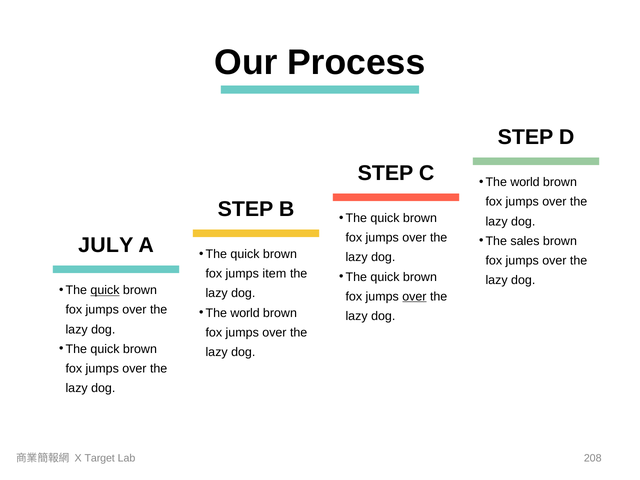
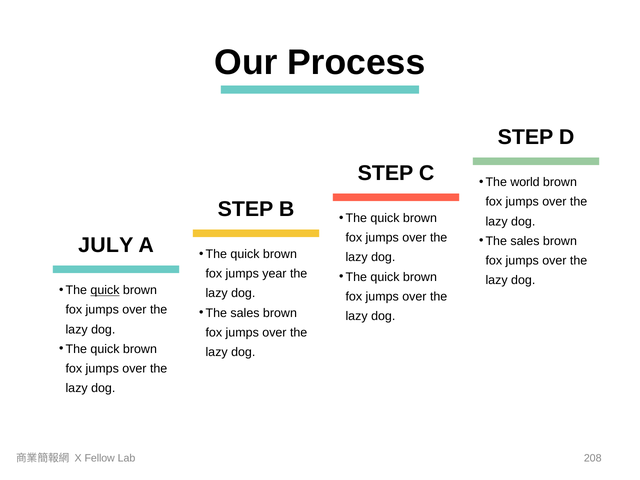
item: item -> year (274, 274)
over underline: present -> none (414, 296)
world: world -> sales (245, 313)
Target: Target -> Fellow (100, 458)
